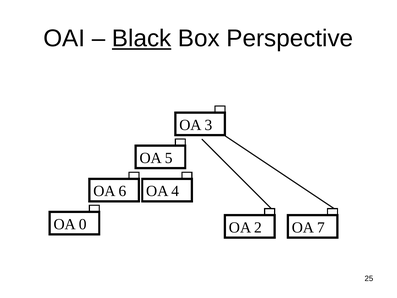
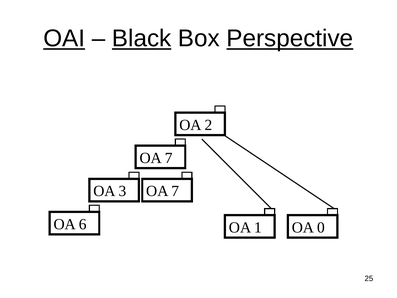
OAI underline: none -> present (64, 38)
Perspective underline: none -> present (290, 38)
3: 3 -> 2 (208, 125)
5: 5 -> 7 (169, 158)
6: 6 -> 3 (122, 191)
4: 4 -> 7 (175, 191)
0: 0 -> 6 (83, 224)
2: 2 -> 1 (258, 227)
7: 7 -> 0 (321, 227)
